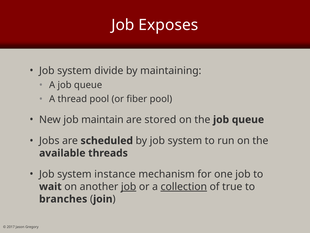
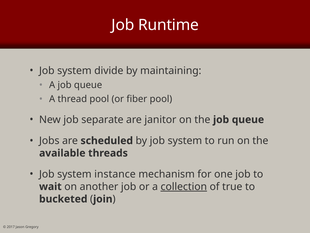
Exposes: Exposes -> Runtime (169, 25)
maintain: maintain -> separate (102, 119)
stored: stored -> janitor (160, 119)
job underline: present -> none (129, 186)
branches: branches -> bucketed (63, 199)
